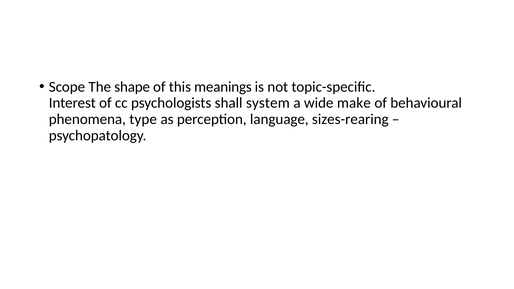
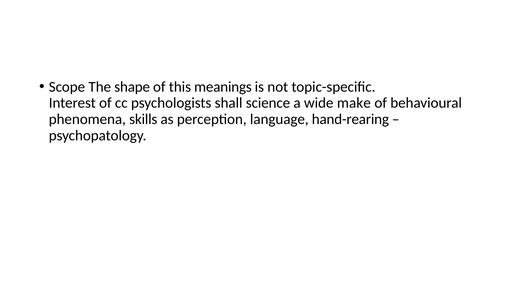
system: system -> science (268, 103)
type: type -> skills (143, 119)
sizes-rearing: sizes-rearing -> hand-rearing (350, 119)
